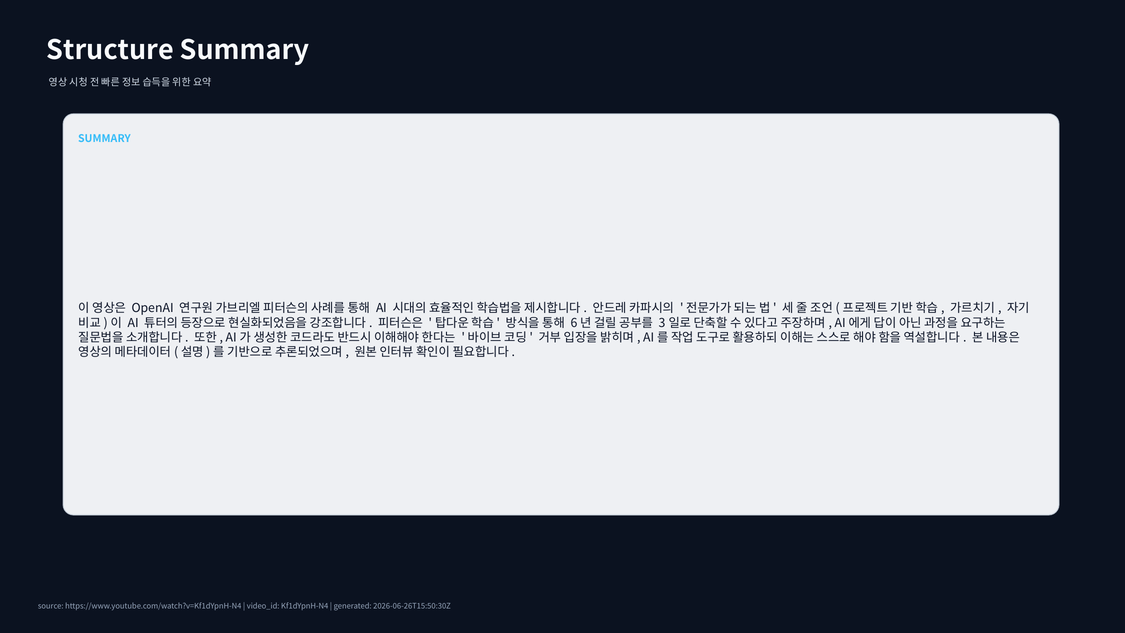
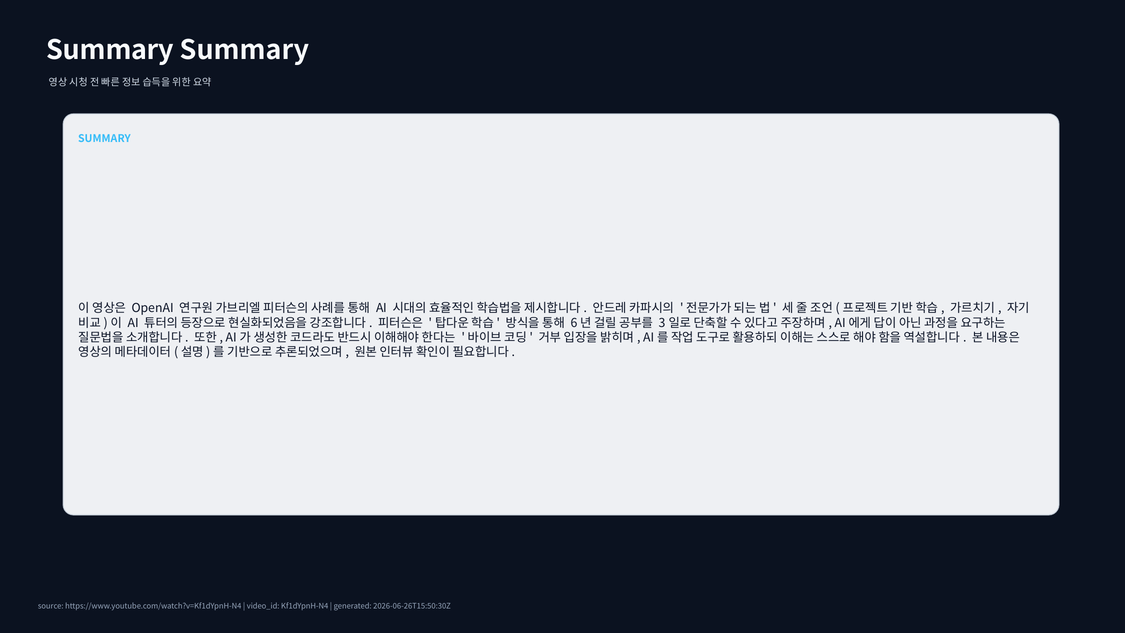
Structure: Structure -> Summary (110, 50)
